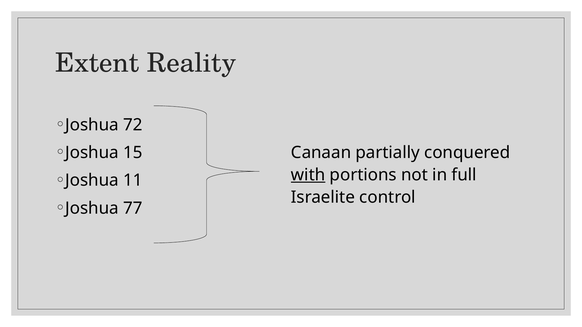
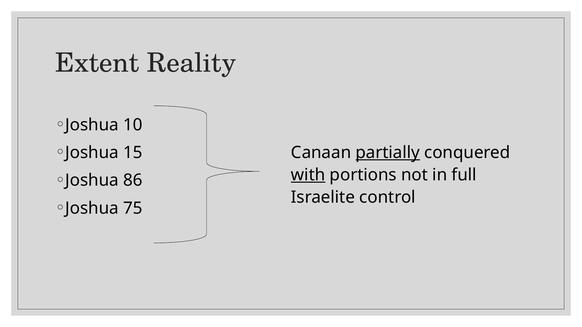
72: 72 -> 10 (133, 125)
partially underline: none -> present (388, 153)
11: 11 -> 86 (133, 181)
77: 77 -> 75 (133, 208)
